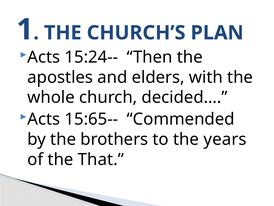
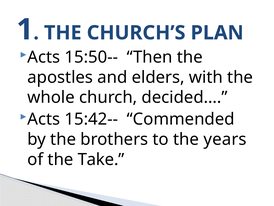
15:24--: 15:24-- -> 15:50-- (91, 57)
15:65--: 15:65-- -> 15:42-- (91, 119)
That: That -> Take (101, 159)
